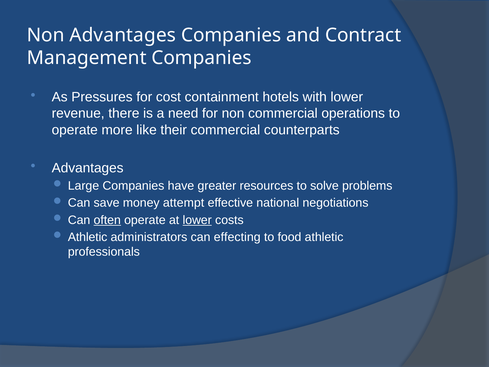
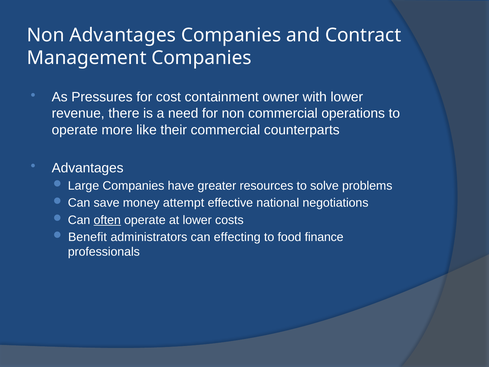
hotels: hotels -> owner (281, 97)
lower underline: present -> none (197, 220)
Athletic: Athletic -> Benefit (88, 237)
food athletic: athletic -> finance (324, 237)
